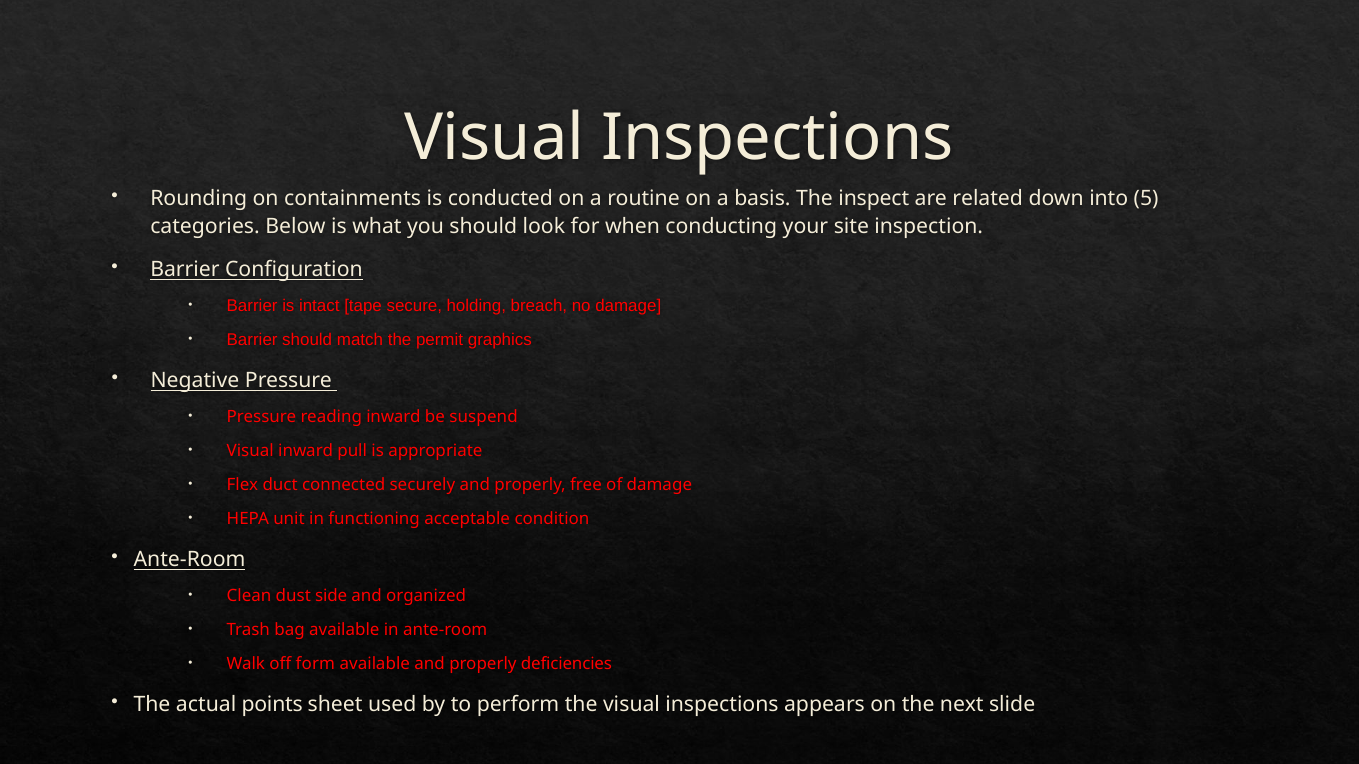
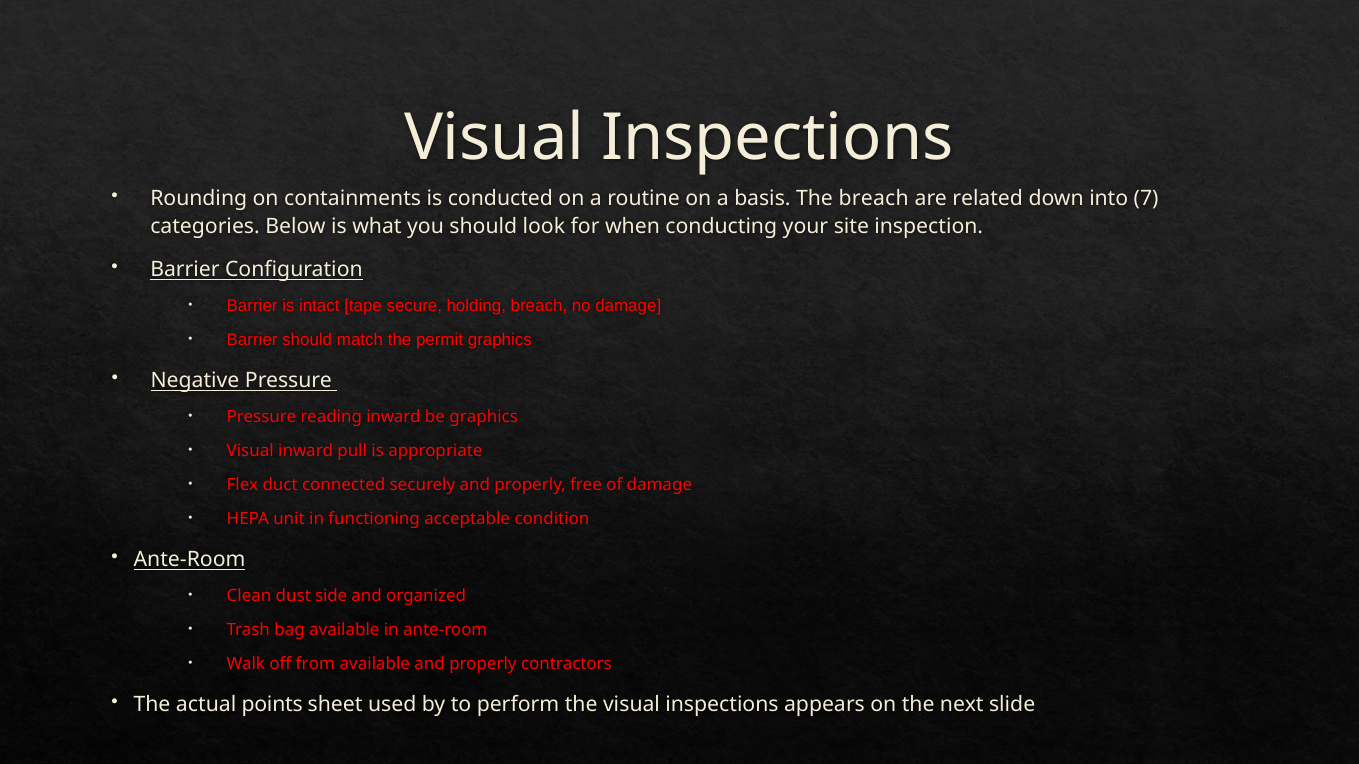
The inspect: inspect -> breach (874, 199)
5: 5 -> 7 (1146, 199)
be suspend: suspend -> graphics (484, 417)
form: form -> from (315, 664)
deficiencies: deficiencies -> contractors (566, 664)
